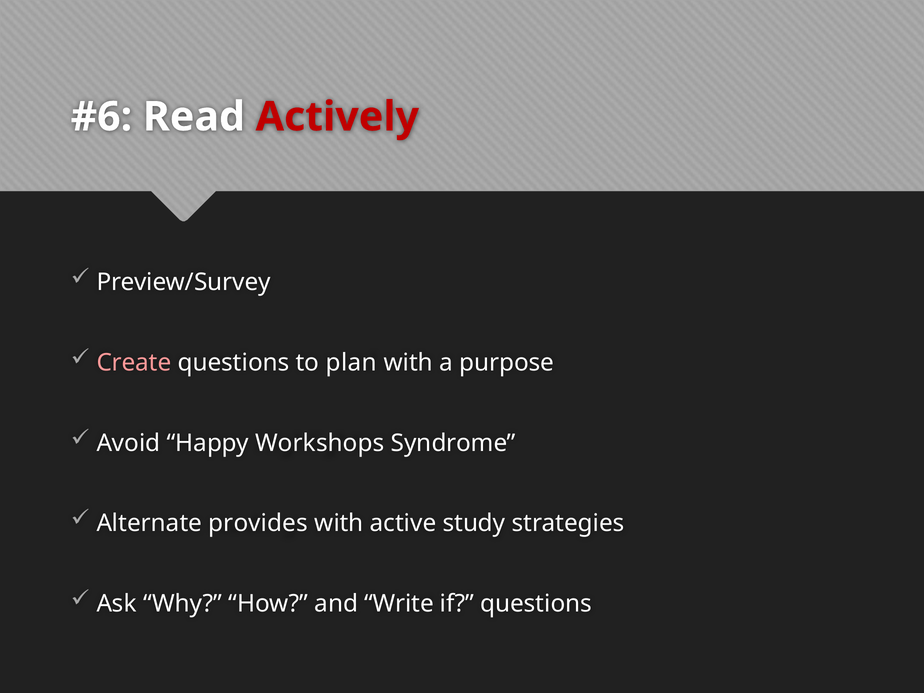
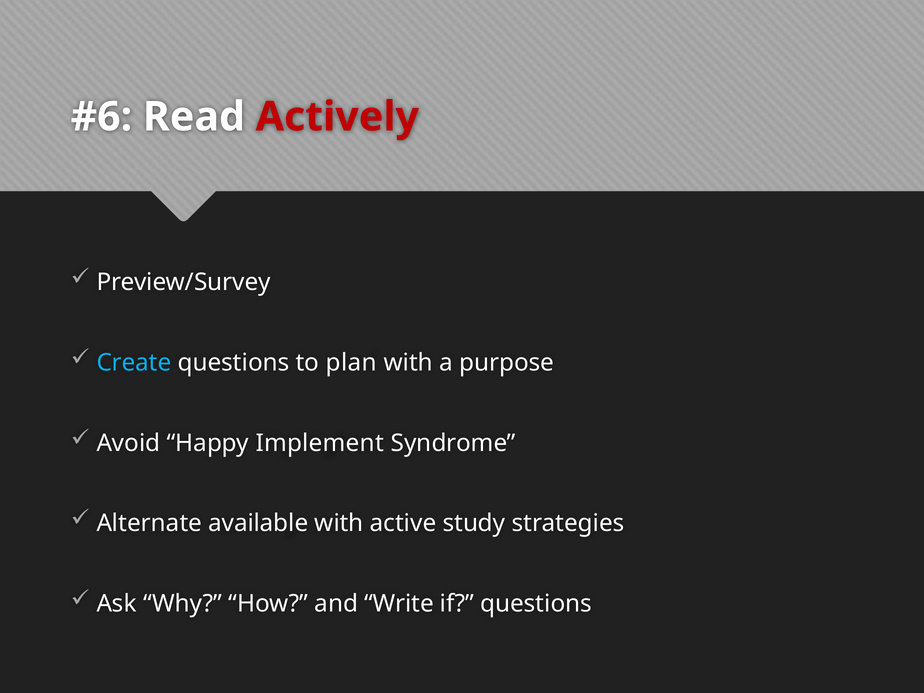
Create colour: pink -> light blue (134, 363)
Workshops: Workshops -> Implement (320, 443)
provides: provides -> available (258, 523)
